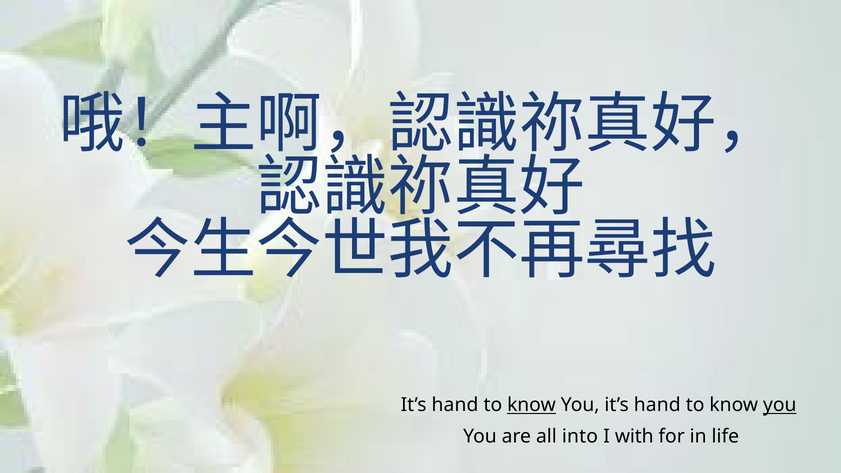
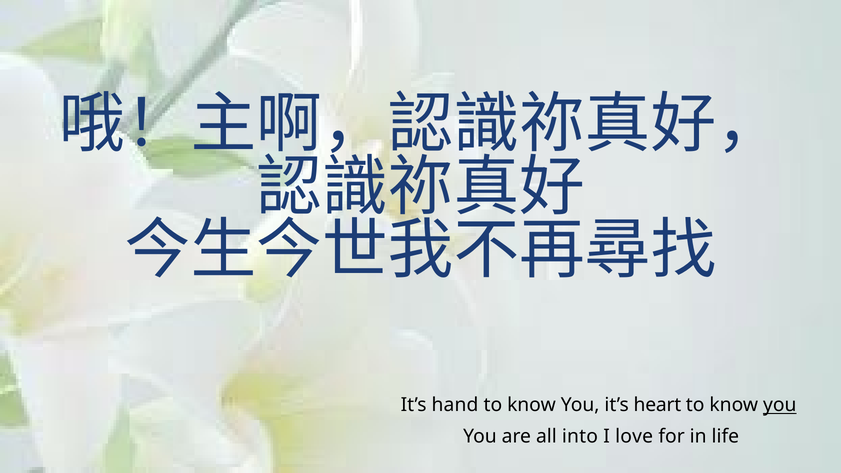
know underline: present -> none (532, 405)
You it’s hand: hand -> heart (657, 405)
with: with -> love (634, 436)
